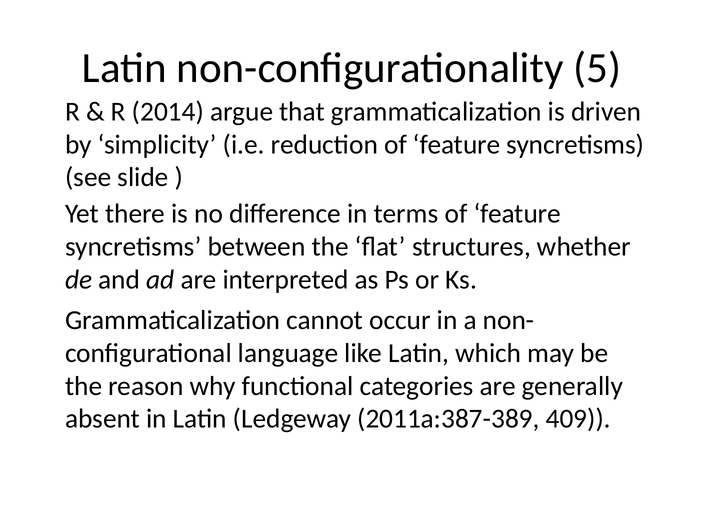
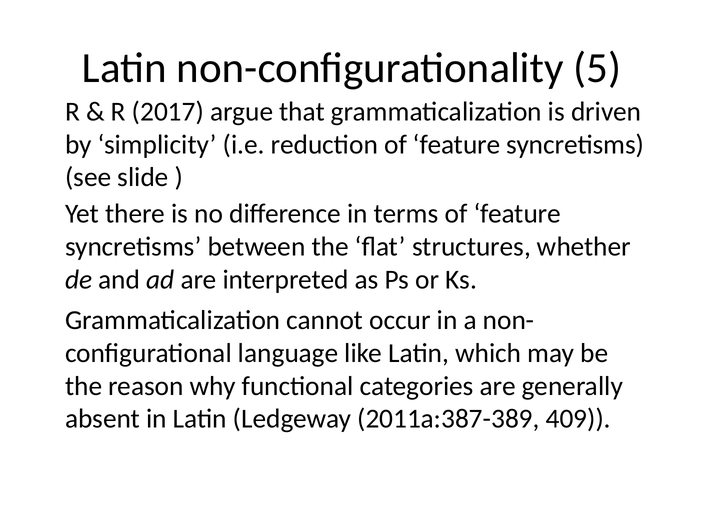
2014: 2014 -> 2017 (168, 112)
